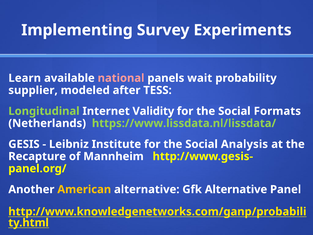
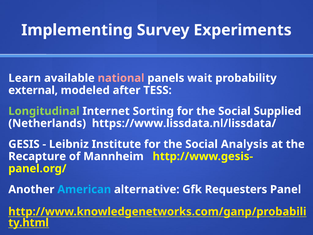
supplier: supplier -> external (33, 90)
Validity: Validity -> Sorting (153, 111)
Formats: Formats -> Supplied (277, 111)
https://www.lissdata.nl/lissdata/ colour: light green -> white (184, 123)
American colour: yellow -> light blue (84, 189)
Gfk Alternative: Alternative -> Requesters (236, 189)
